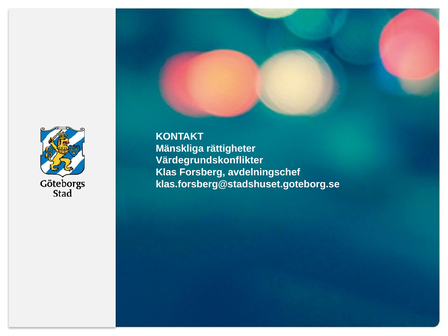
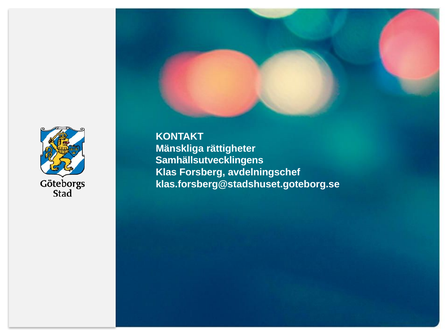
Värdegrundskonflikter: Värdegrundskonflikter -> Samhällsutvecklingens (210, 160)
